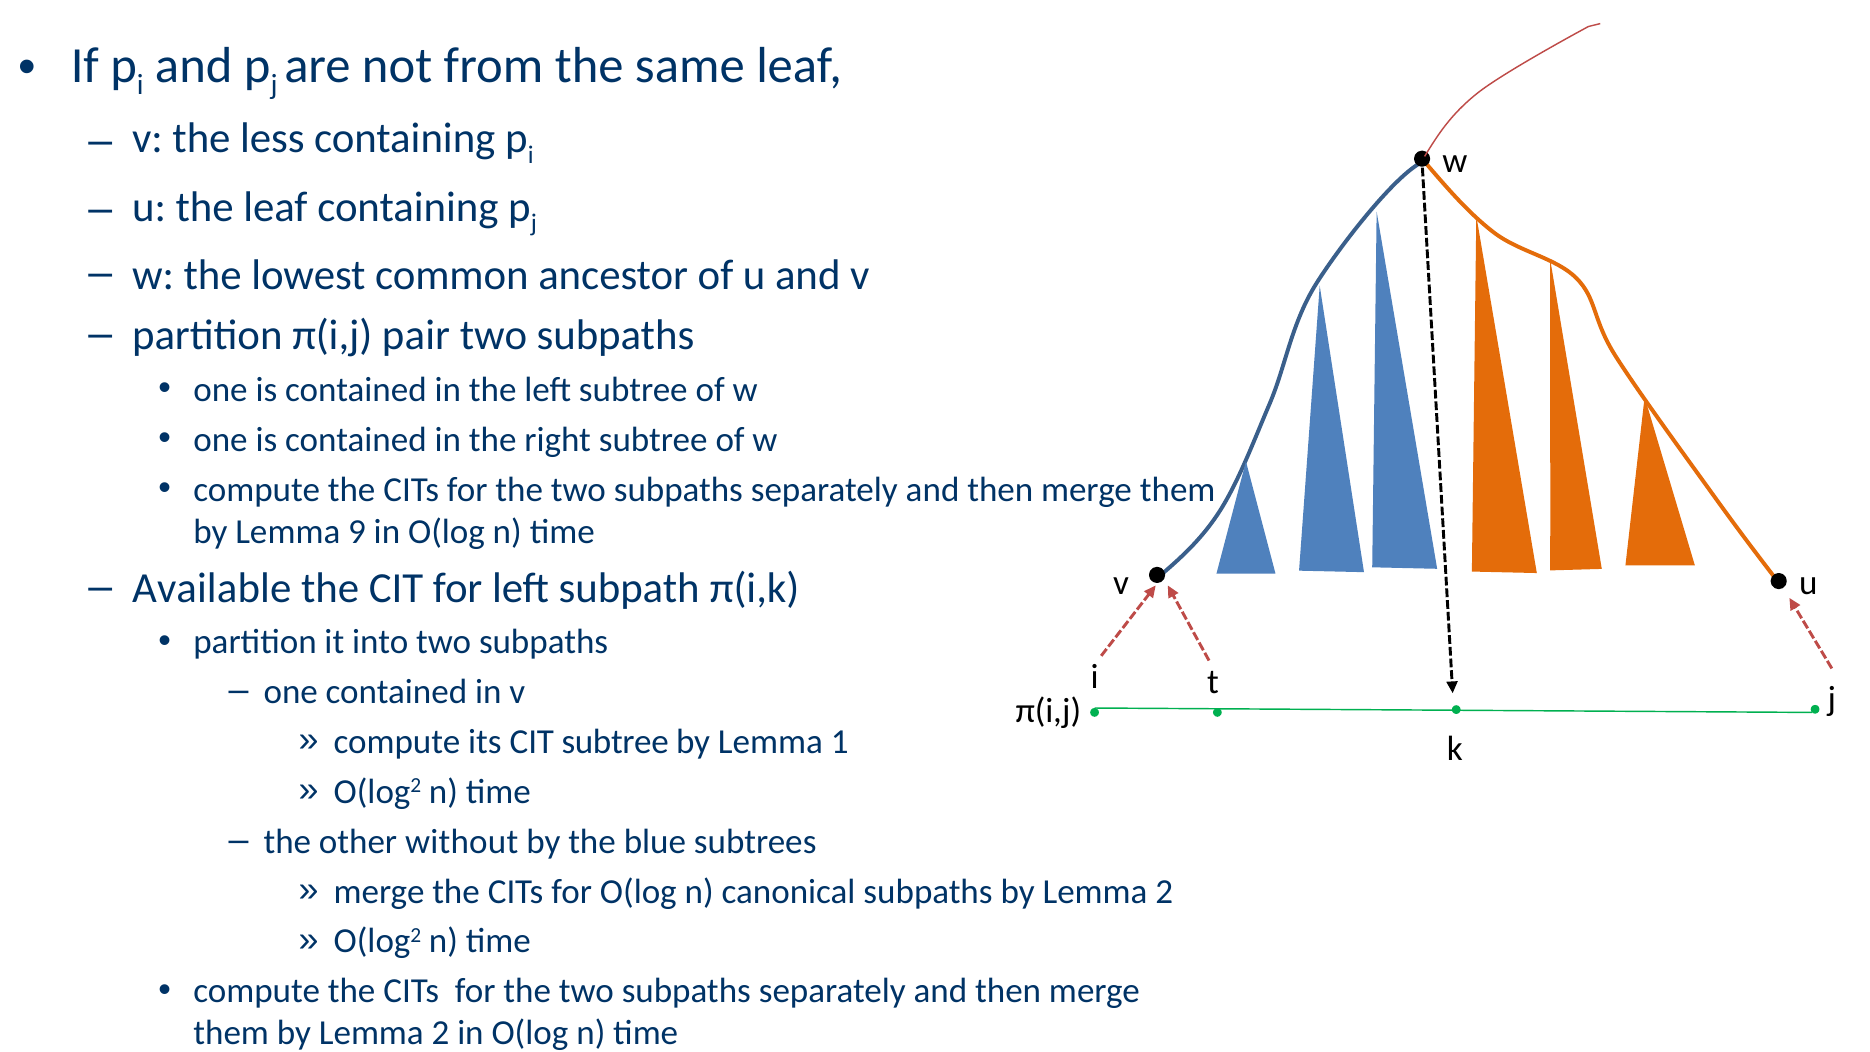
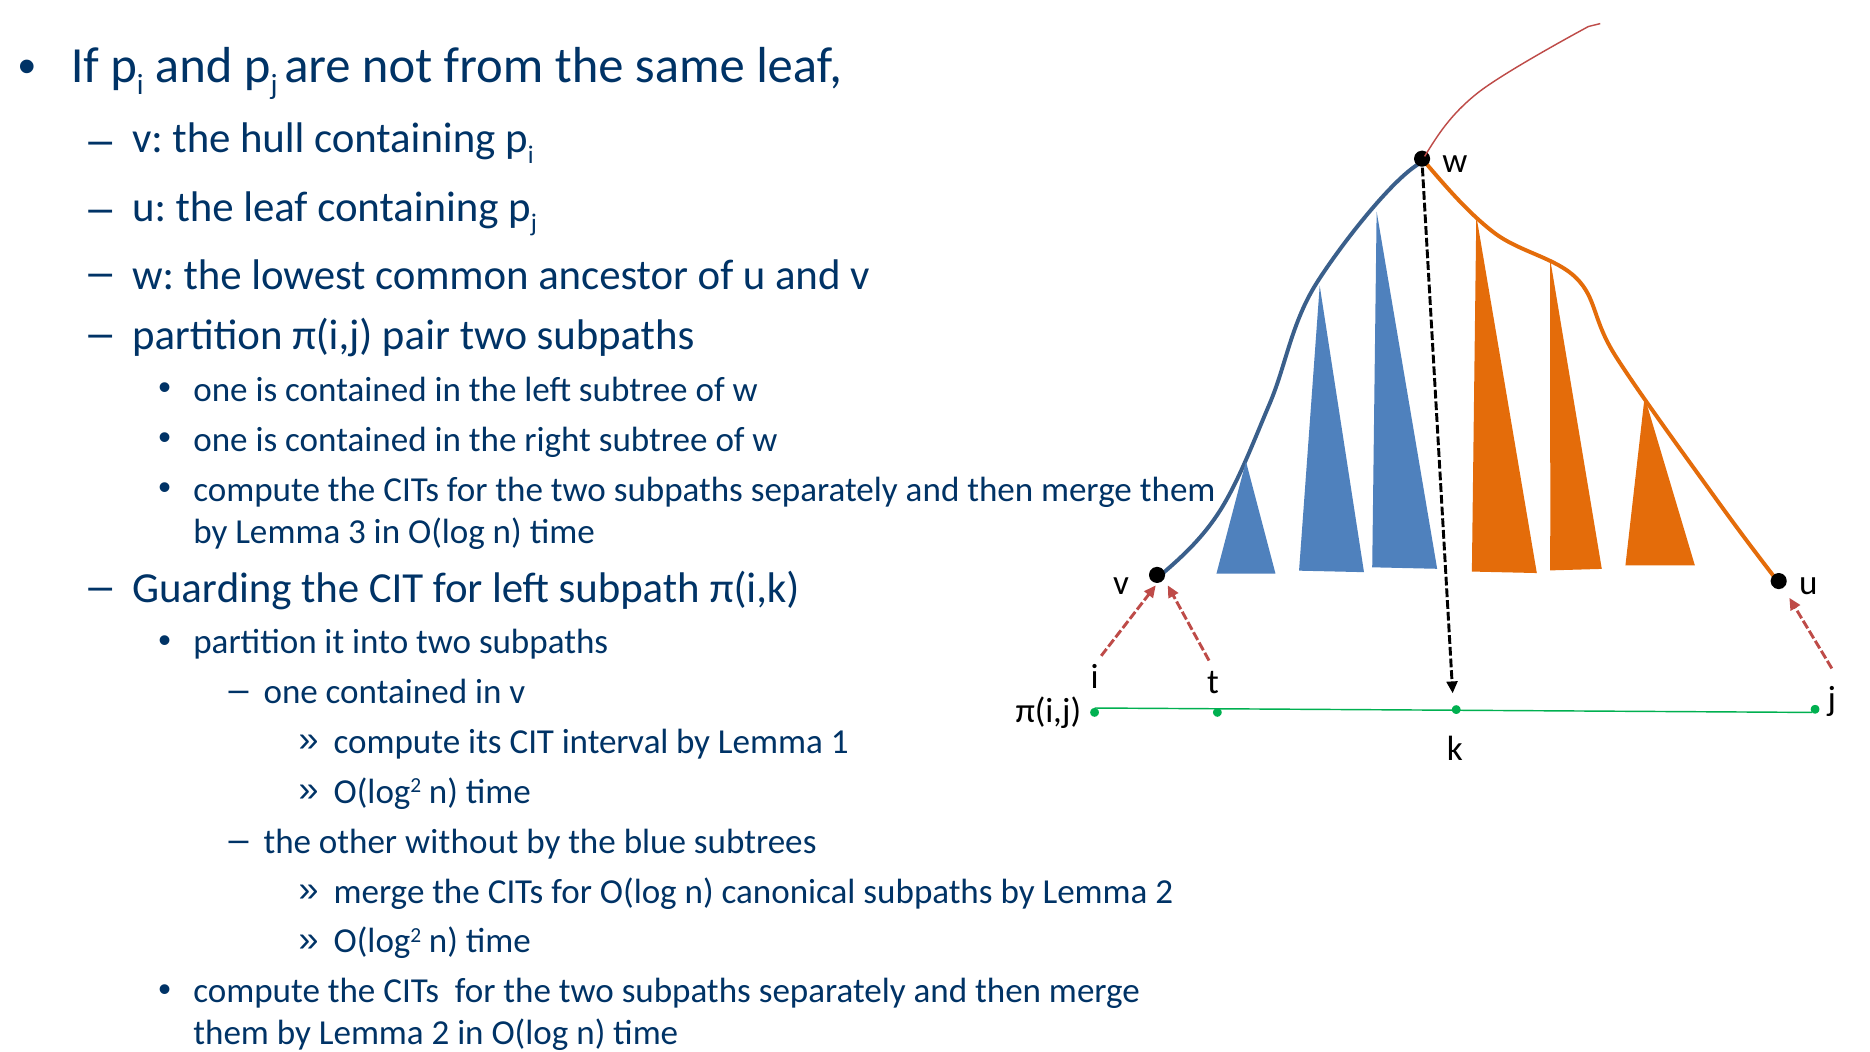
less: less -> hull (272, 139)
9: 9 -> 3 (357, 532)
Available: Available -> Guarding (212, 588)
CIT subtree: subtree -> interval (615, 742)
